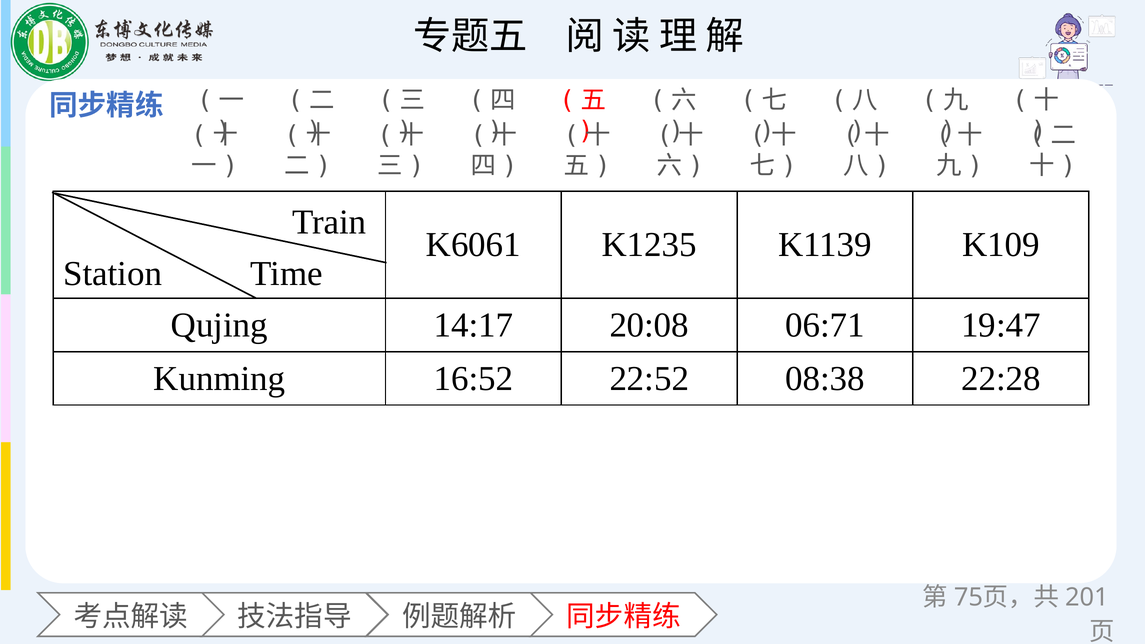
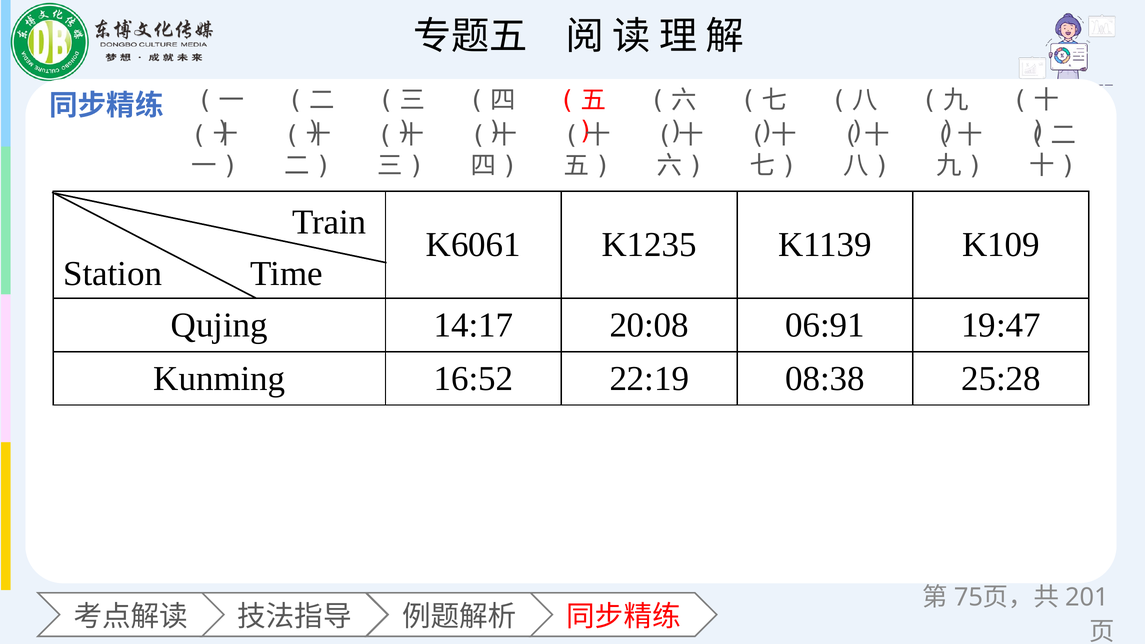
06:71: 06:71 -> 06:91 (825, 325)
22:52: 22:52 -> 22:19 (649, 379)
22:28: 22:28 -> 25:28 (1001, 379)
